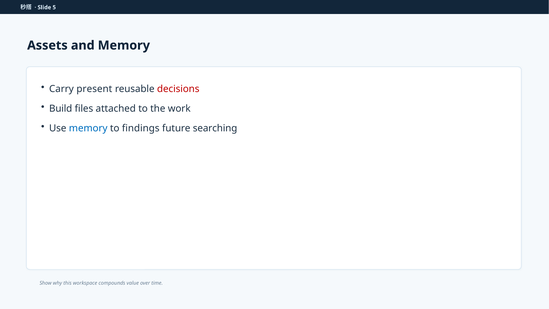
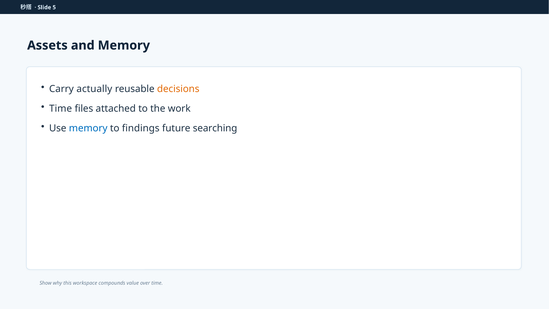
present: present -> actually (94, 89)
decisions colour: red -> orange (178, 89)
Build: Build -> Time (61, 109)
